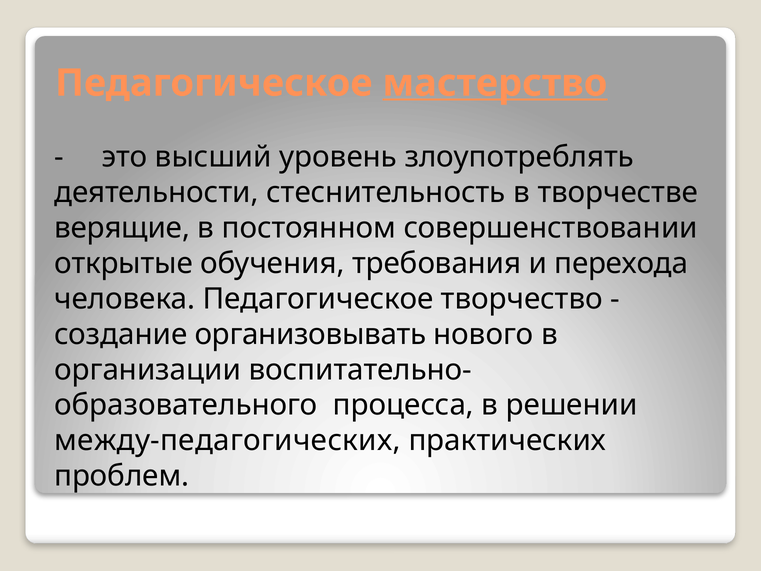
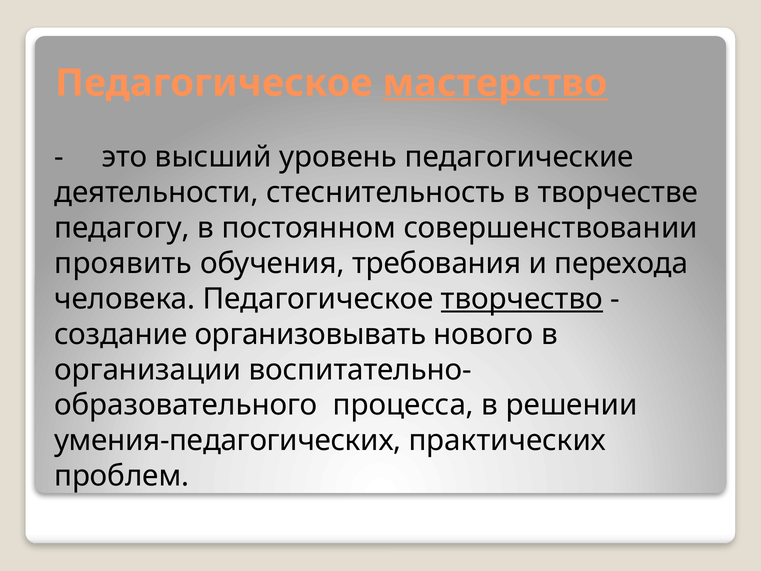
злоупотреблять: злоупотреблять -> педагогические (519, 157)
верящие: верящие -> педагогу (122, 228)
открытые: открытые -> проявить (123, 263)
творчество underline: none -> present (522, 299)
между-педагогических: между-педагогических -> умения-педагогических (228, 440)
